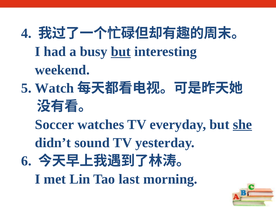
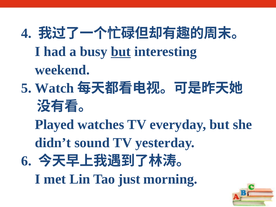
Soccer: Soccer -> Played (55, 124)
she underline: present -> none (242, 124)
last: last -> just (129, 179)
